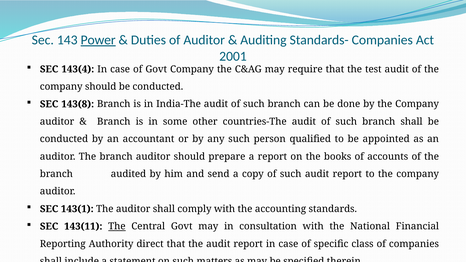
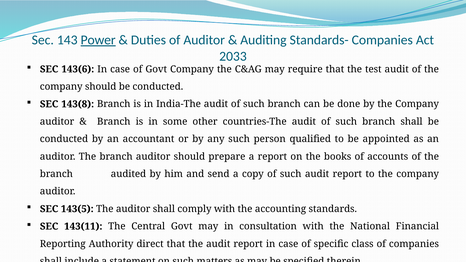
2001: 2001 -> 2033 (233, 56)
143(4: 143(4 -> 143(6 (78, 69)
143(1: 143(1 -> 143(5 (77, 209)
The underline: present -> none (117, 226)
